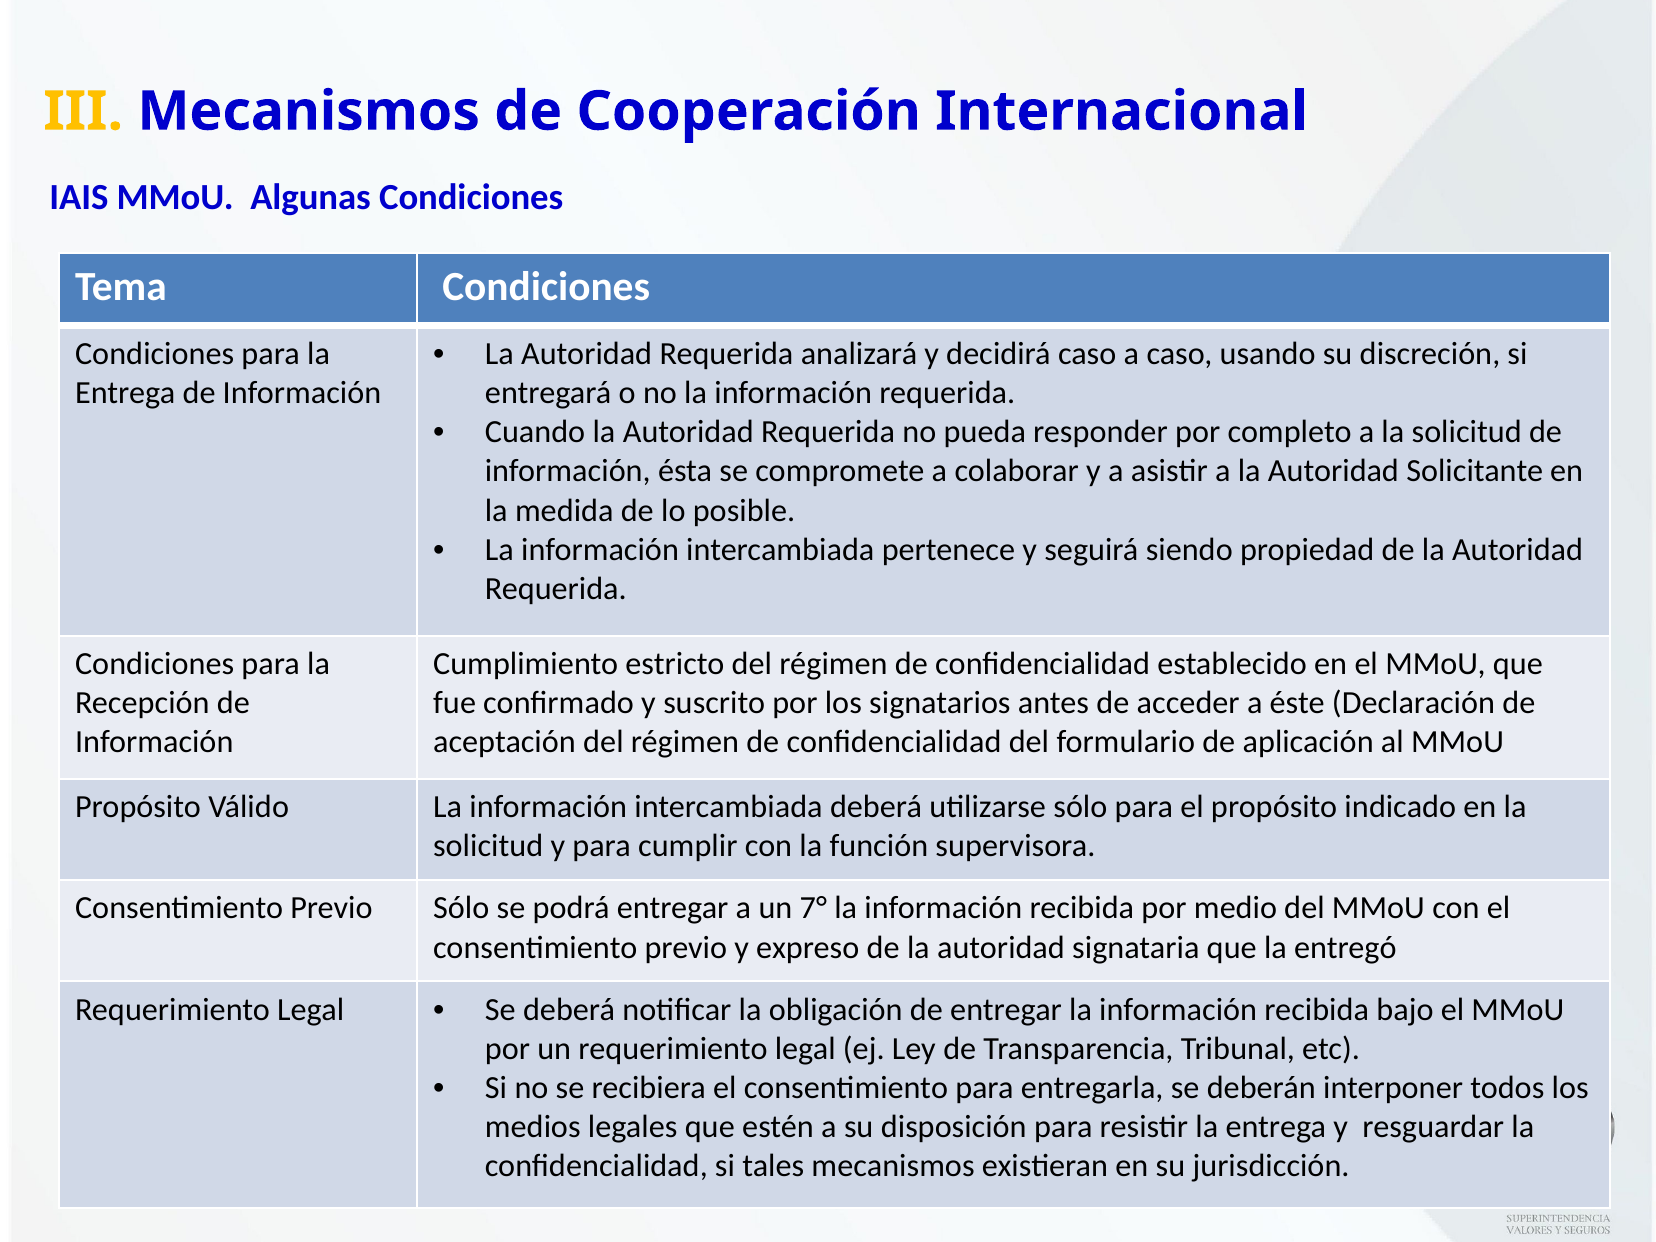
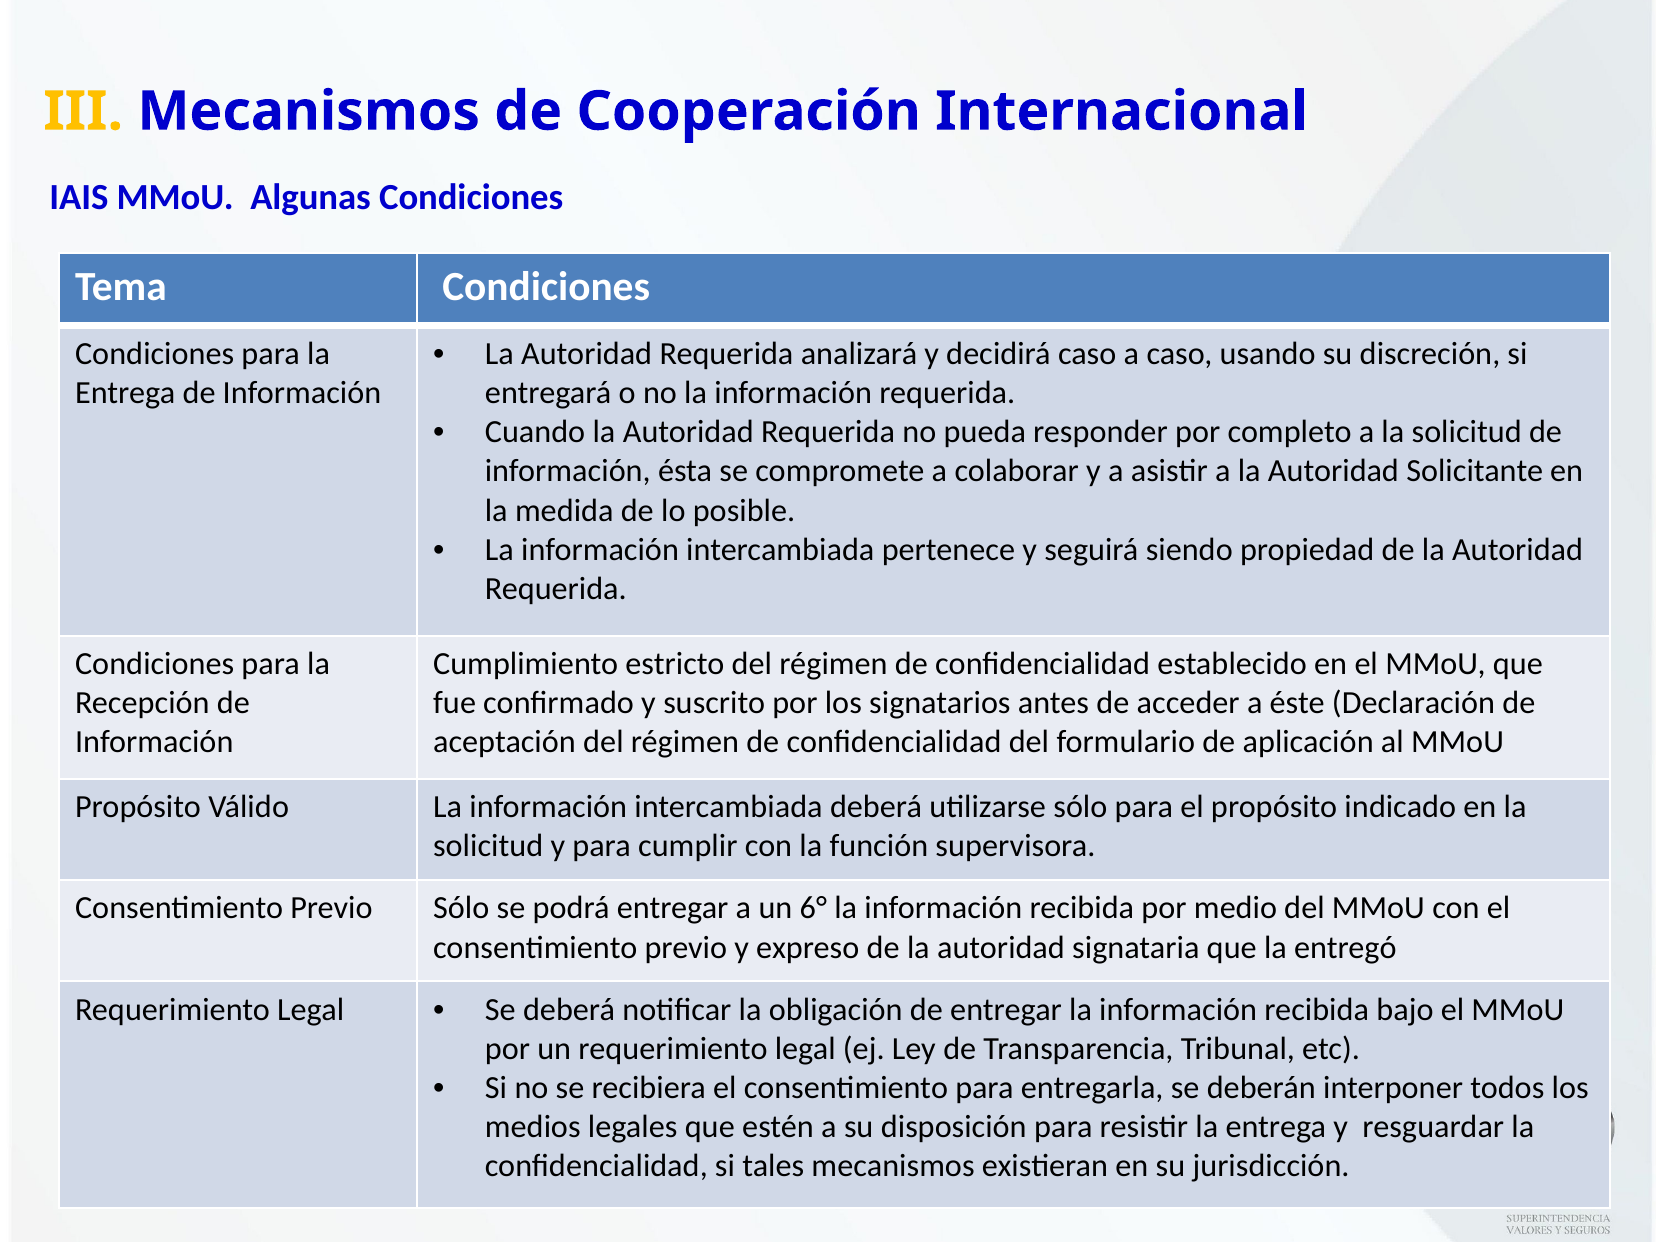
7°: 7° -> 6° (813, 908)
